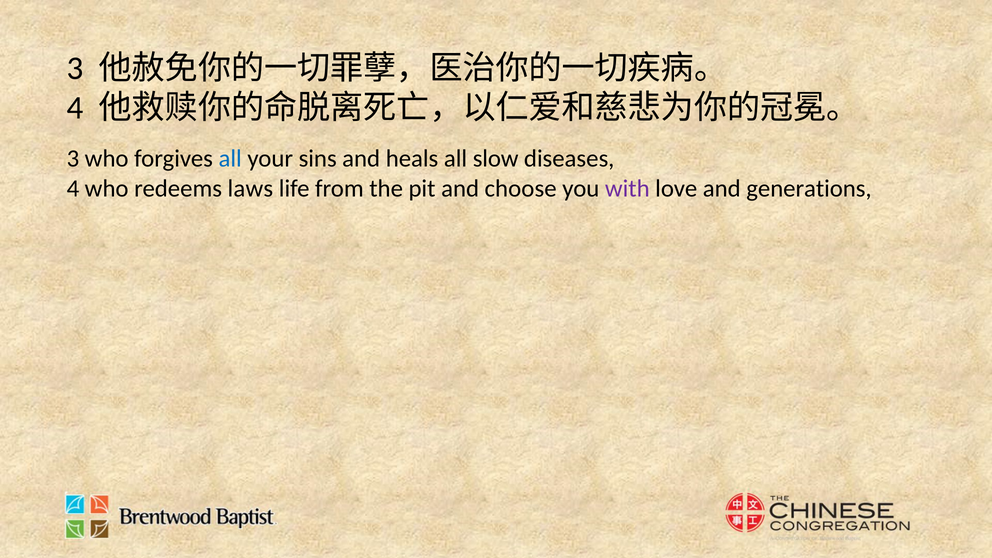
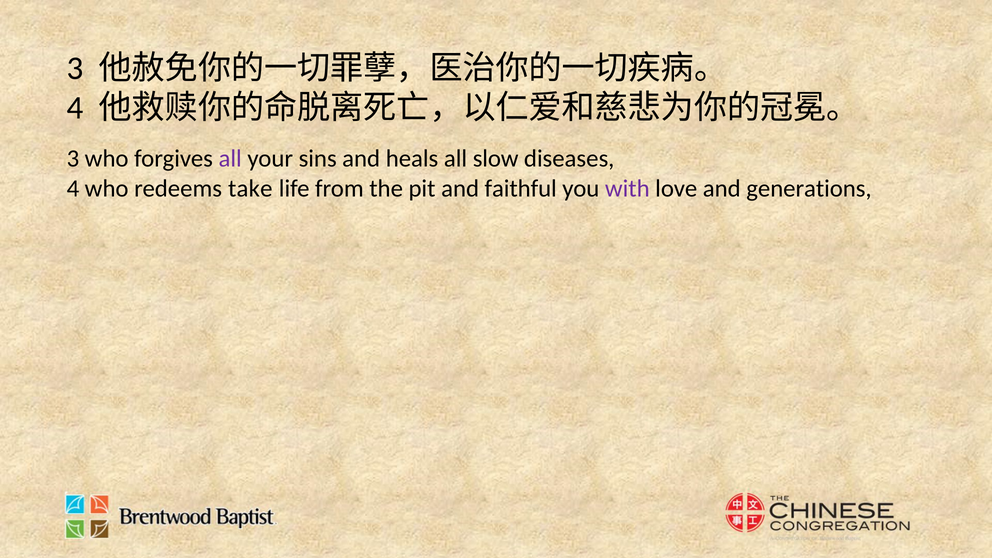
all colour: blue -> purple (230, 159)
laws: laws -> take (250, 189)
choose: choose -> faithful (521, 189)
